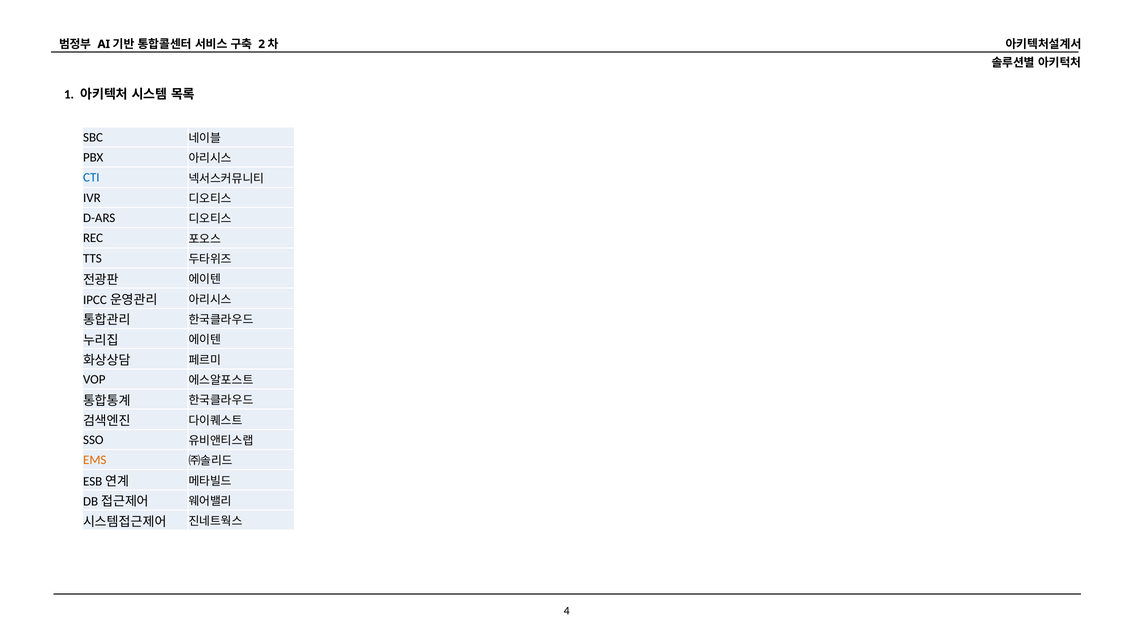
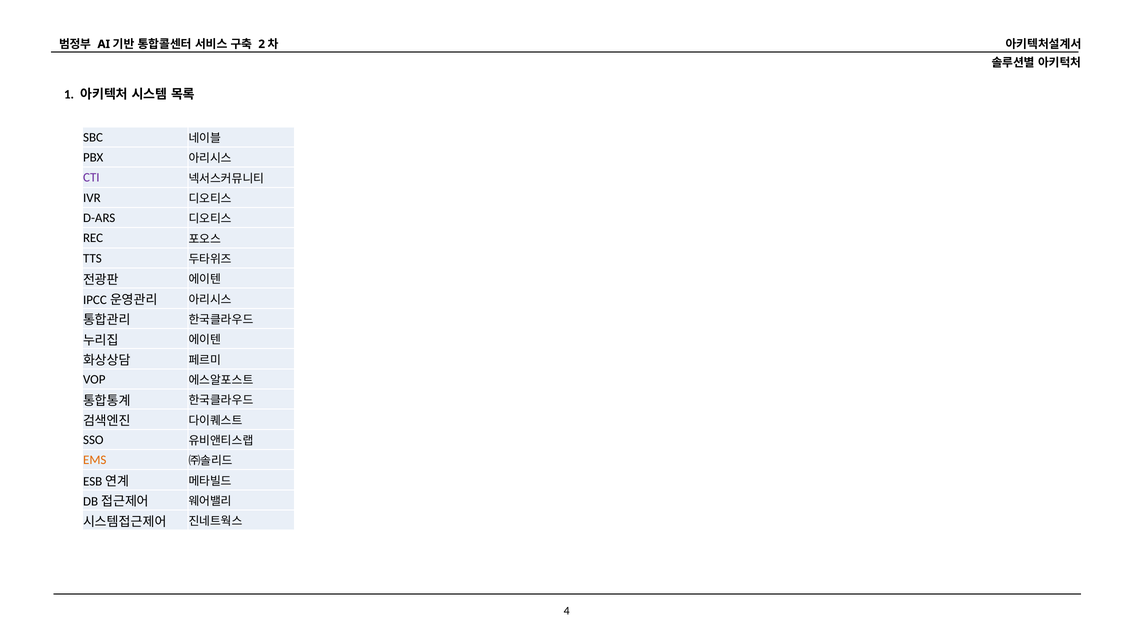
CTI colour: blue -> purple (91, 178)
